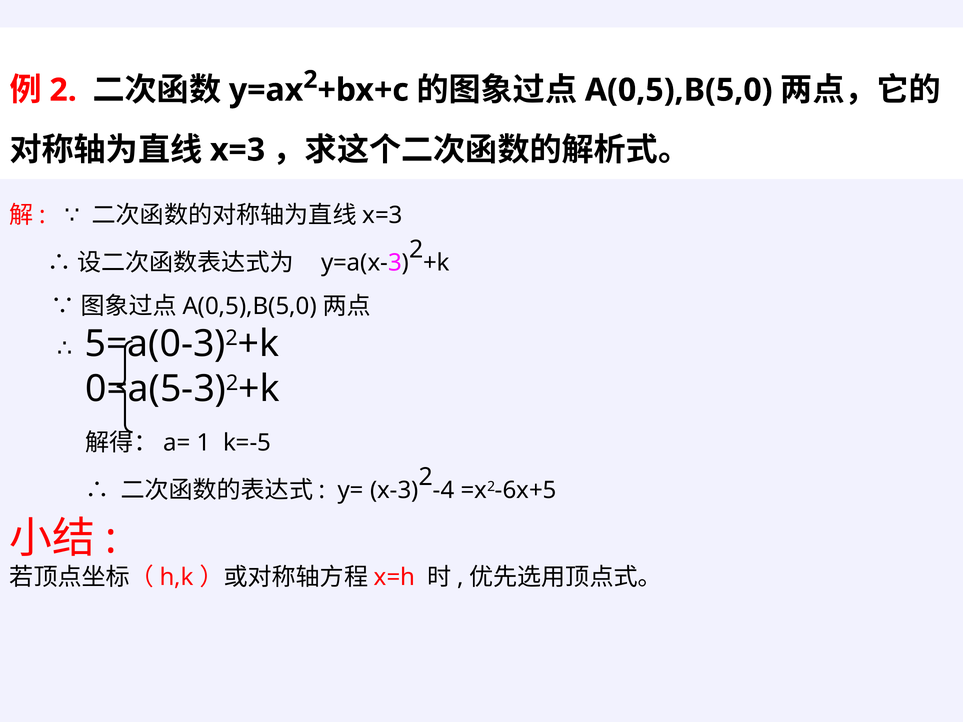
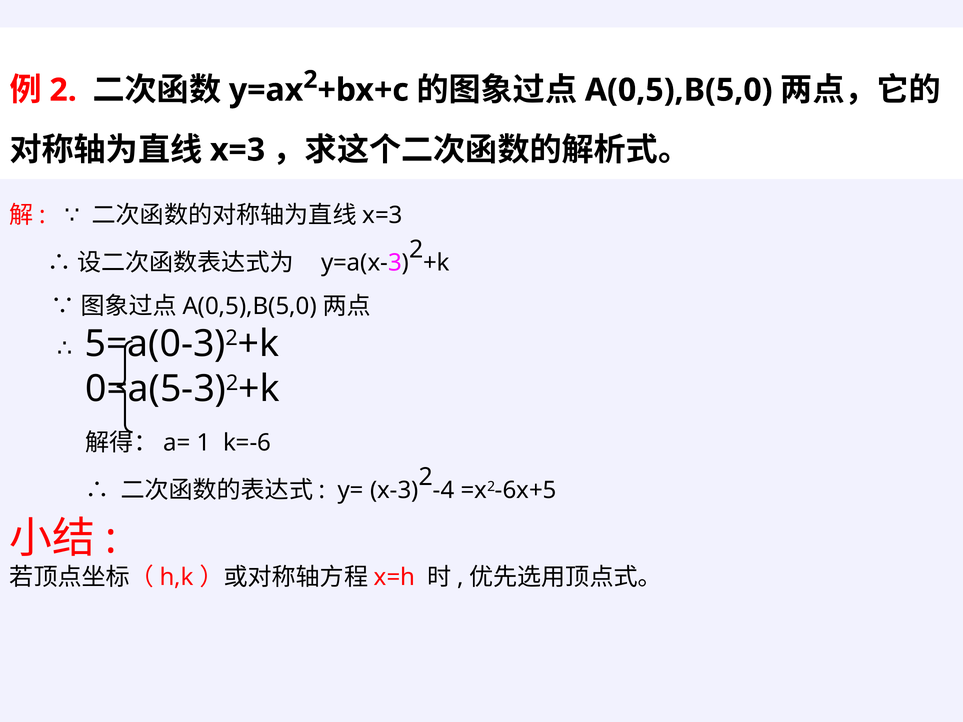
k=-5: k=-5 -> k=-6 (247, 443)
